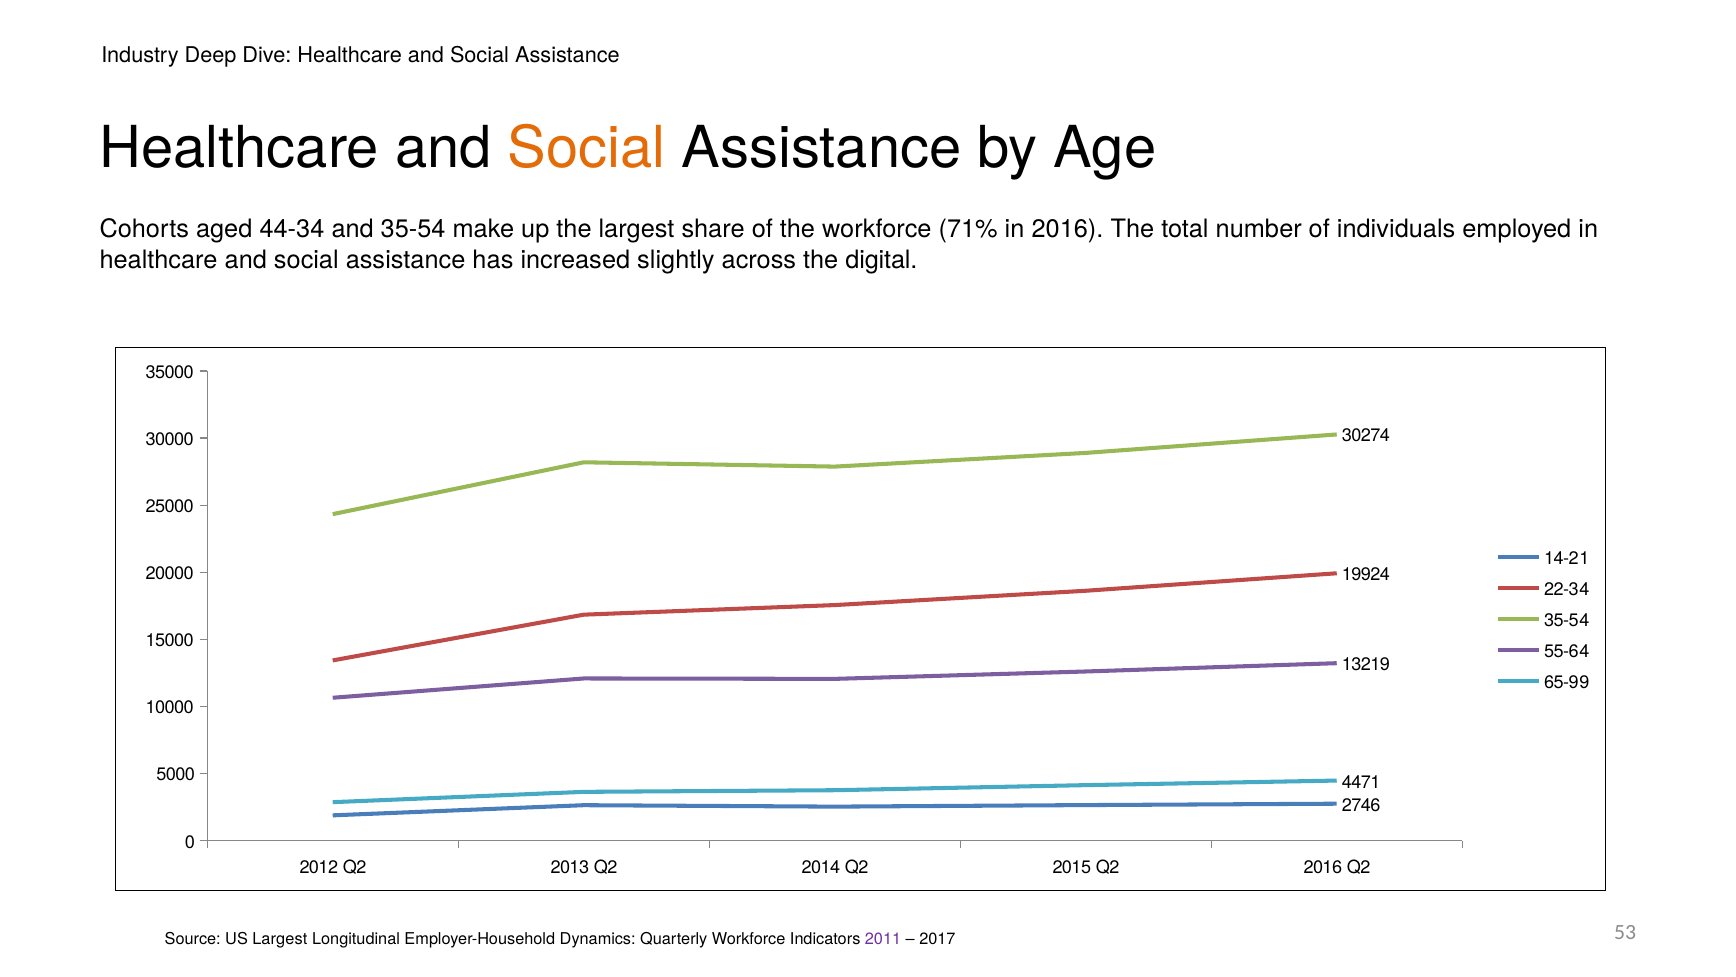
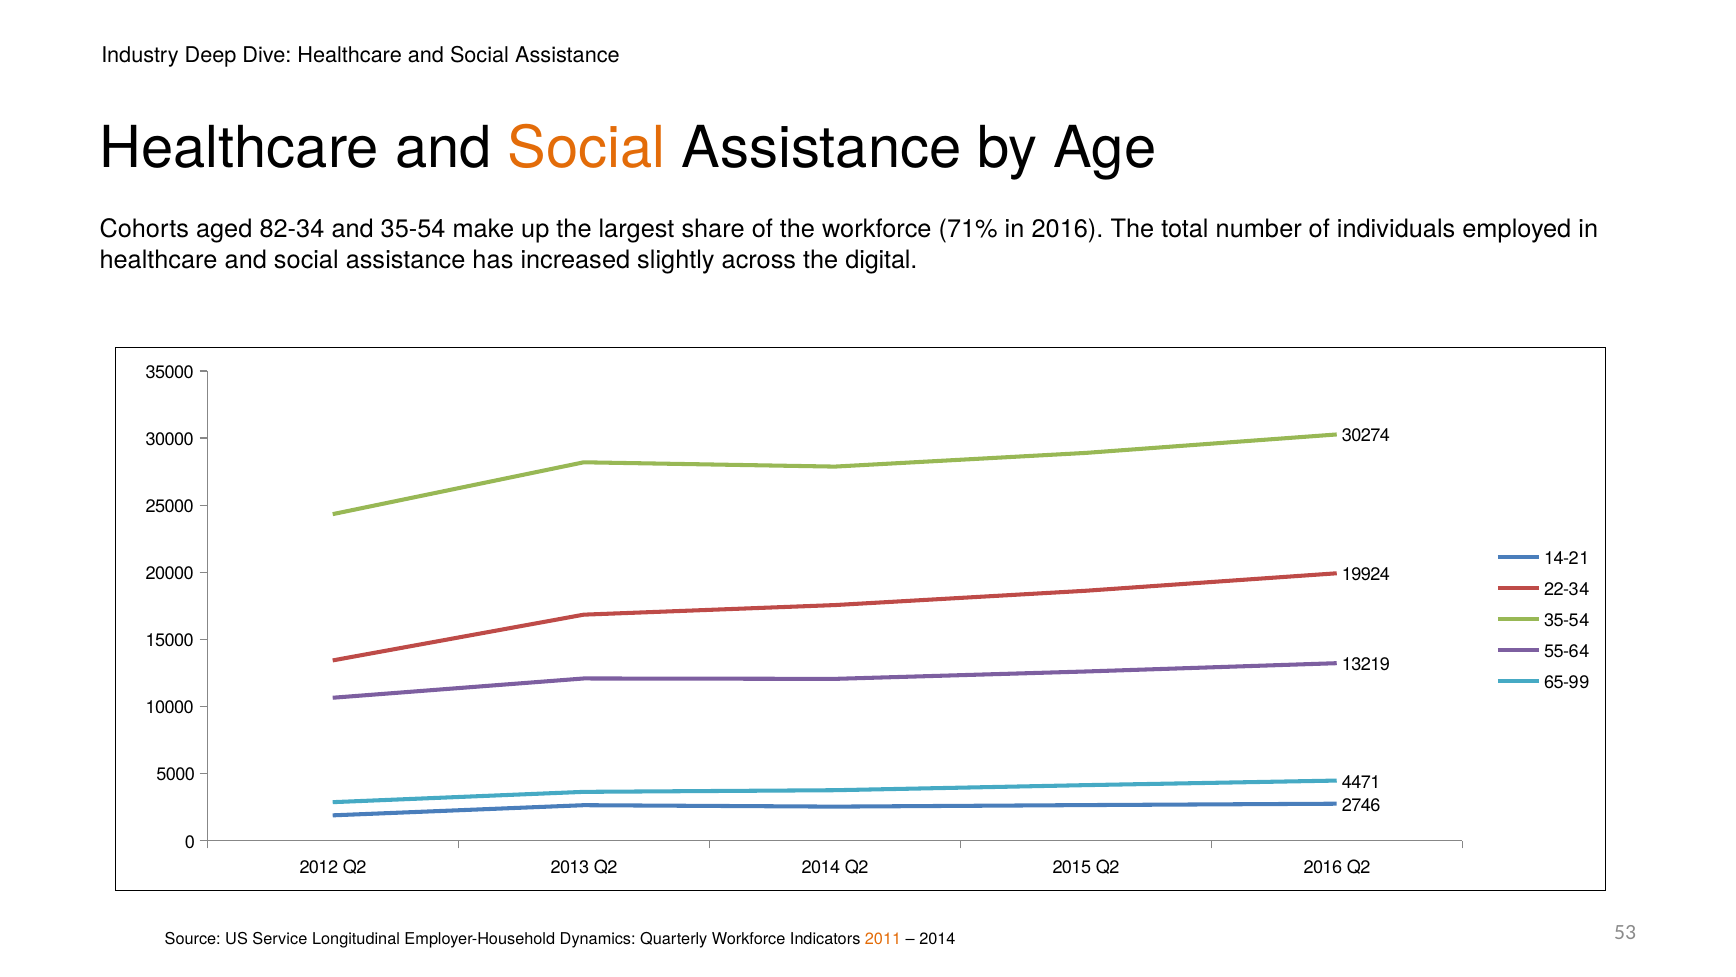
44-34: 44-34 -> 82-34 (292, 230)
US Largest: Largest -> Service (280, 939)
2011 colour: purple -> orange (883, 939)
2017: 2017 -> 2014 (937, 939)
